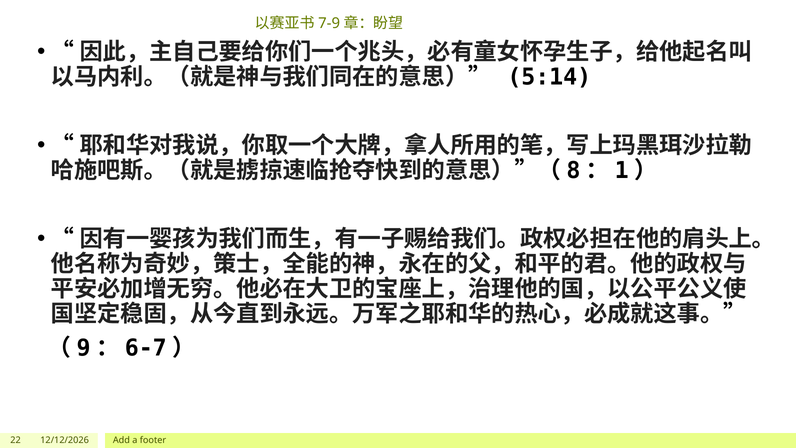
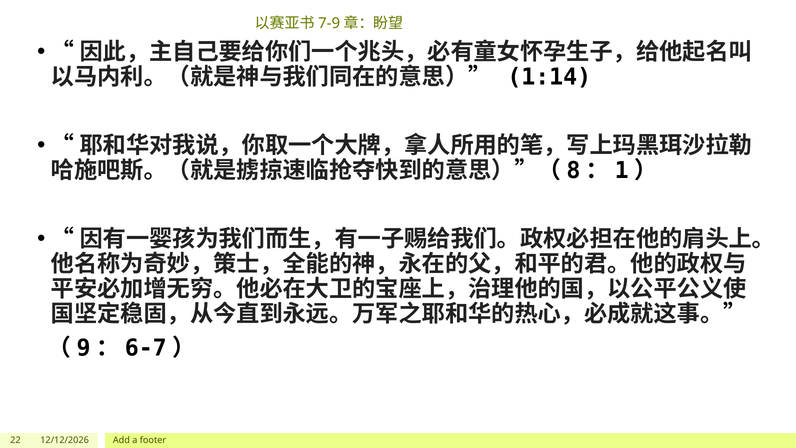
5:14: 5:14 -> 1:14 (549, 77)
